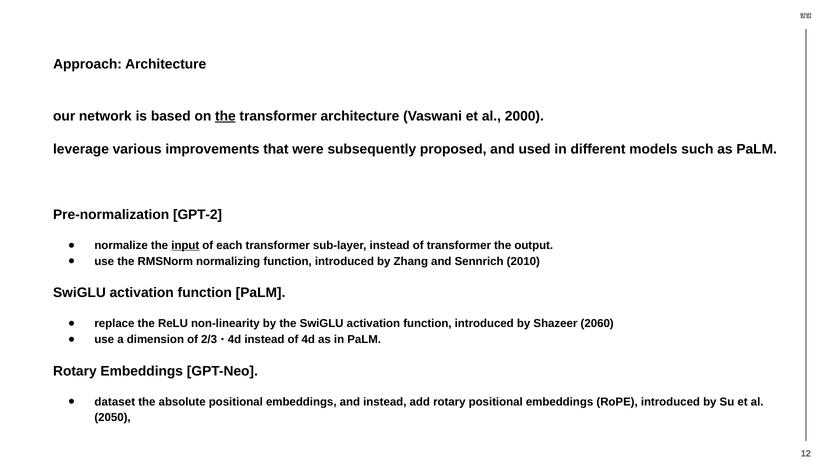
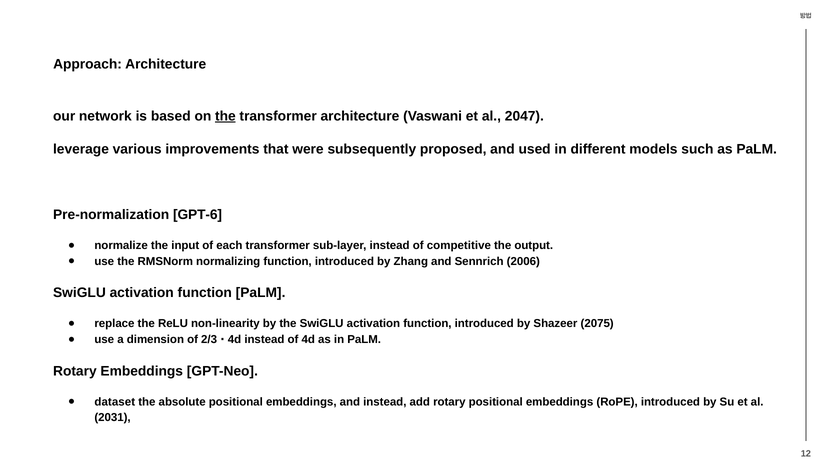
2000: 2000 -> 2047 (524, 116)
GPT-2: GPT-2 -> GPT-6 (198, 215)
input underline: present -> none (185, 245)
of transformer: transformer -> competitive (459, 245)
2010: 2010 -> 2006 (523, 261)
2060: 2060 -> 2075 (597, 324)
2050: 2050 -> 2031 (113, 418)
